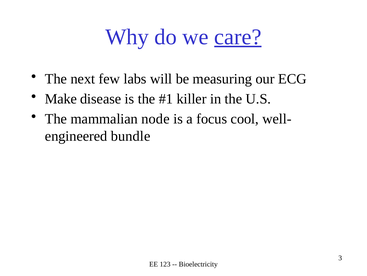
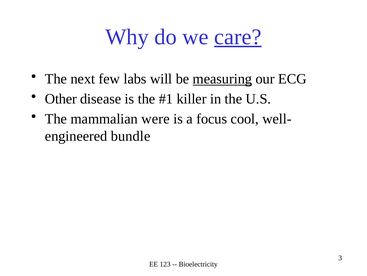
measuring underline: none -> present (222, 79)
Make: Make -> Other (61, 99)
node: node -> were (156, 119)
